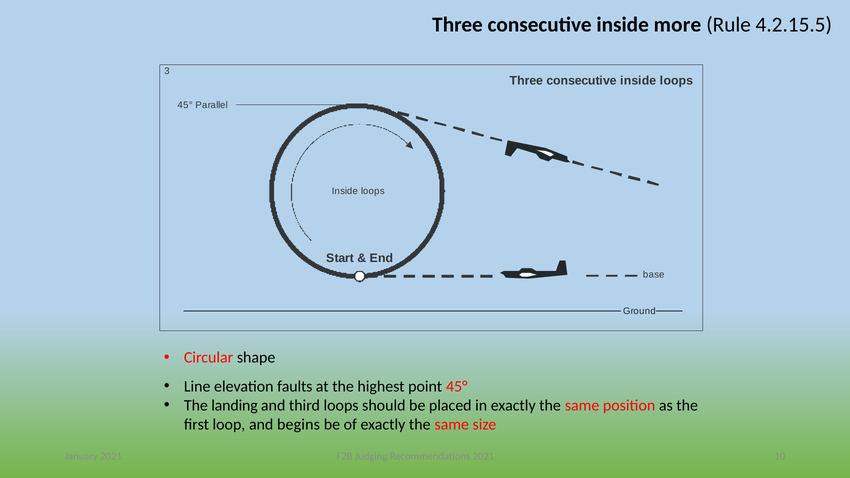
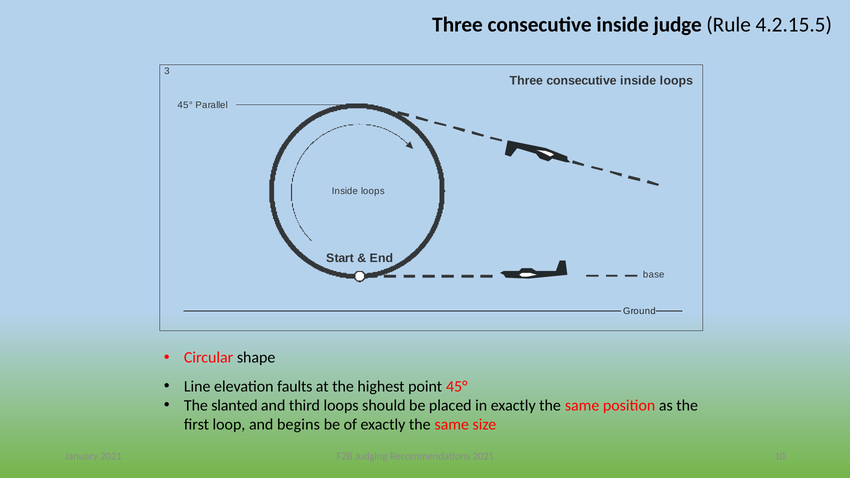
more: more -> judge (678, 25)
landing: landing -> slanted (235, 406)
